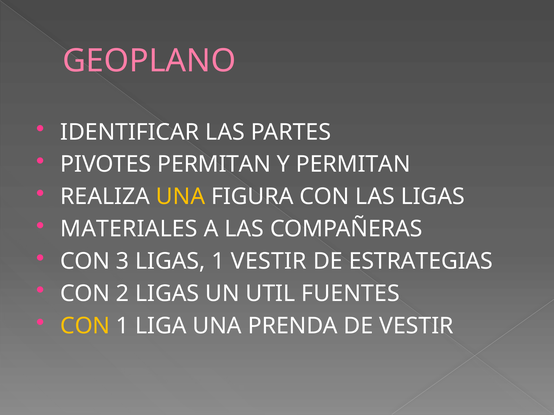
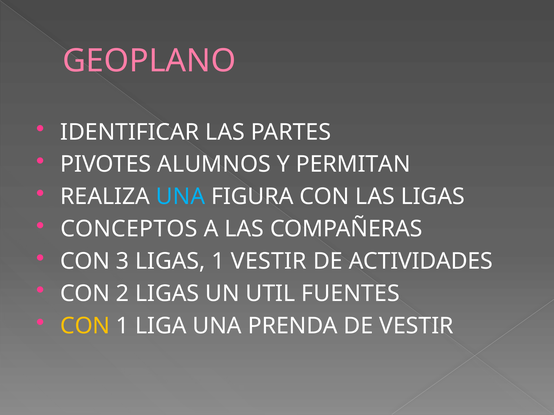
PIVOTES PERMITAN: PERMITAN -> ALUMNOS (214, 165)
UNA colour: yellow -> light blue (181, 197)
MATERIALES: MATERIALES -> CONCEPTOS (129, 229)
ESTRATEGIAS: ESTRATEGIAS -> ACTIVIDADES (421, 262)
